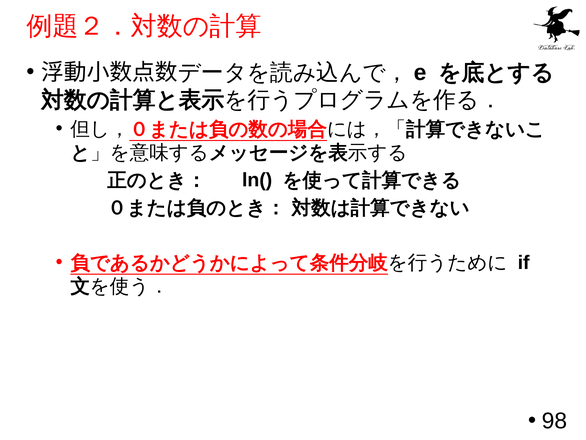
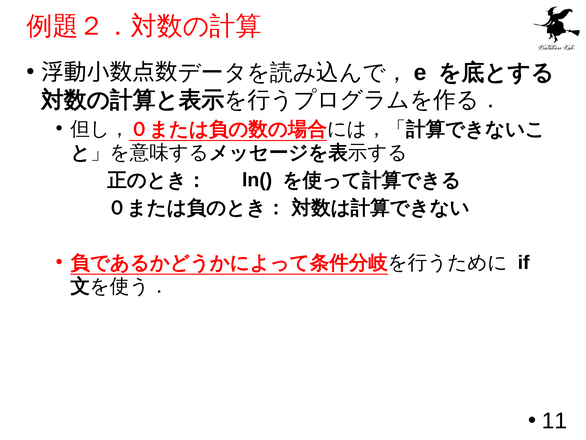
98: 98 -> 11 (555, 421)
